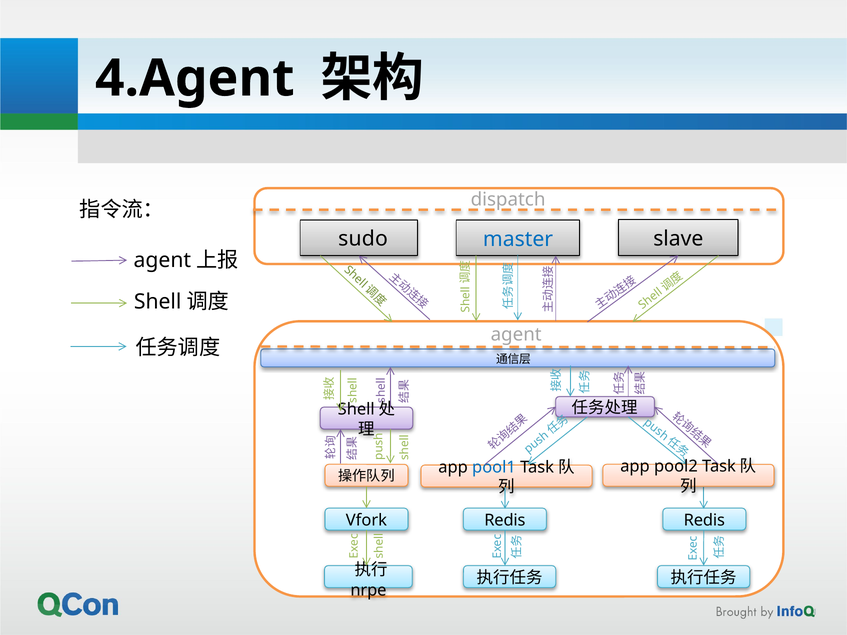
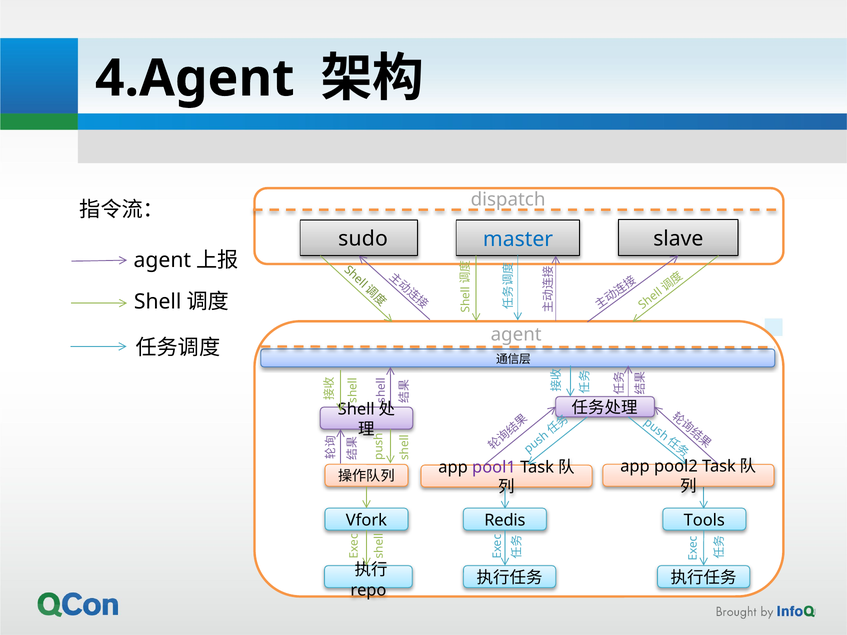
pool1 colour: blue -> purple (494, 467)
Redis: Redis -> Tools (704, 520)
nrpe: nrpe -> repo (368, 591)
